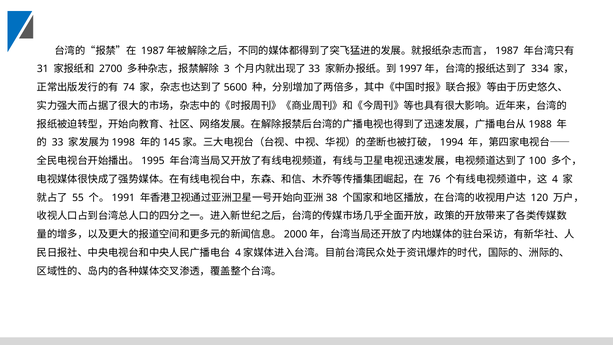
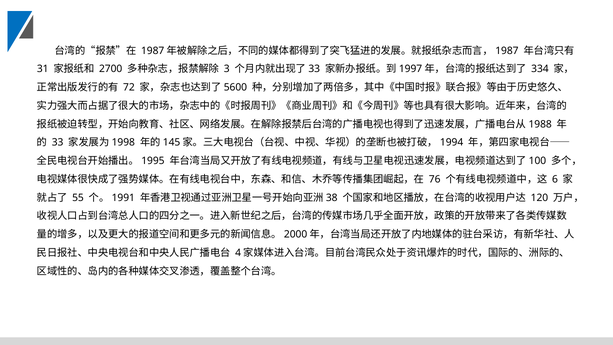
74: 74 -> 72 (129, 87)
4: 4 -> 6 (555, 179)
